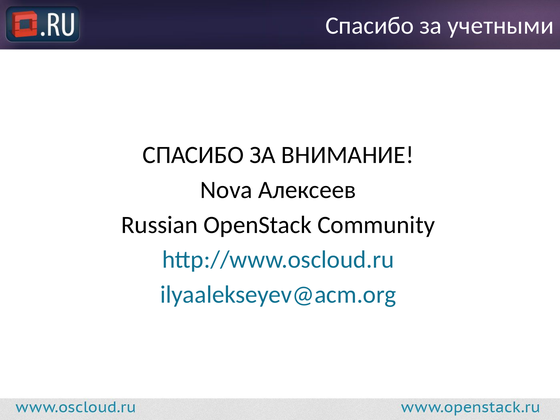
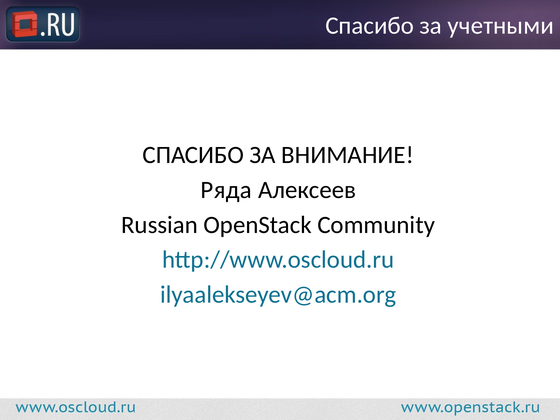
Nova: Nova -> Ряда (226, 190)
